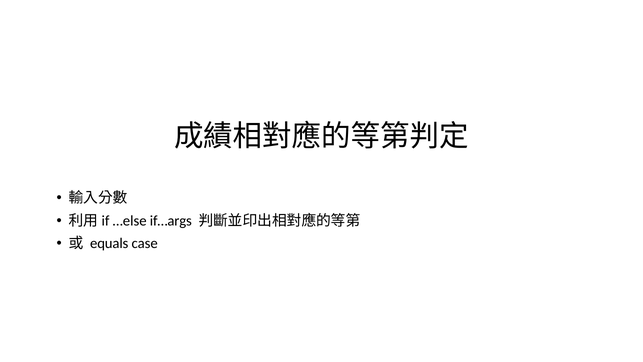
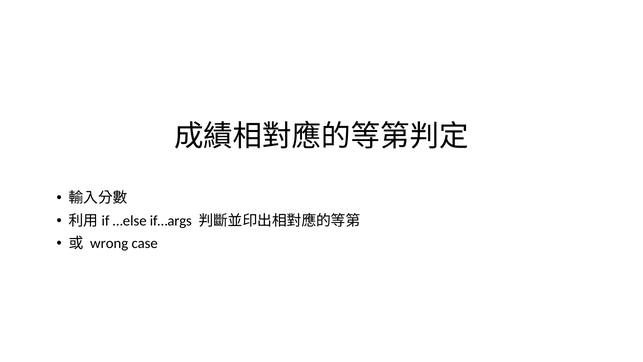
equals: equals -> wrong (109, 243)
